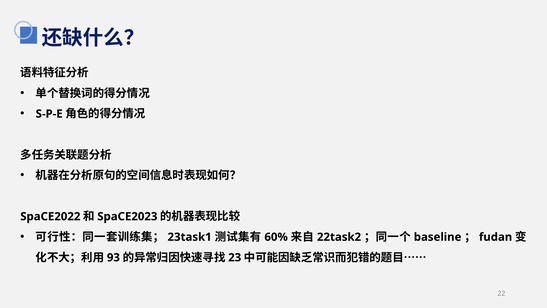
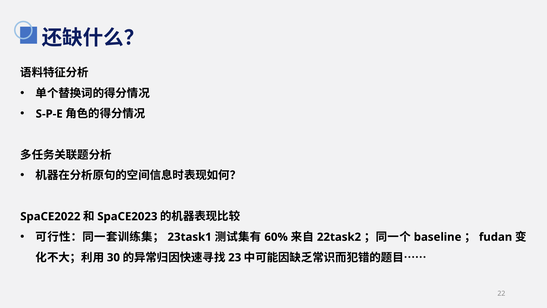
93: 93 -> 30 (113, 257)
